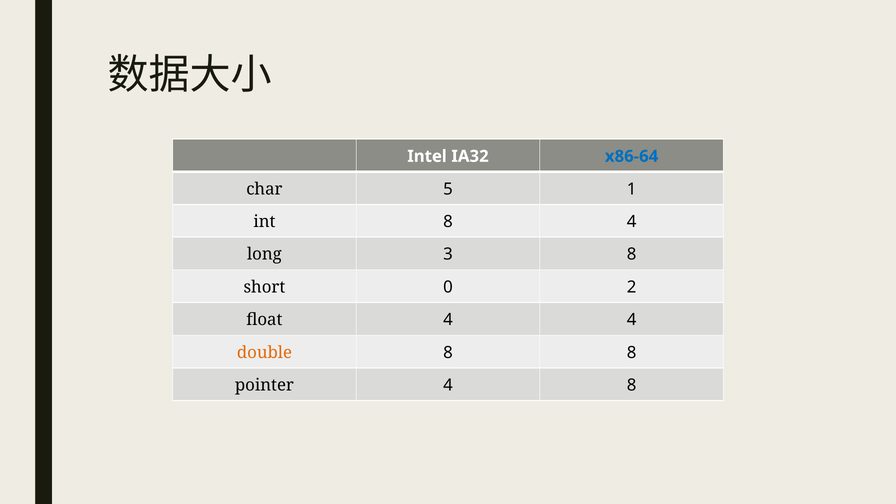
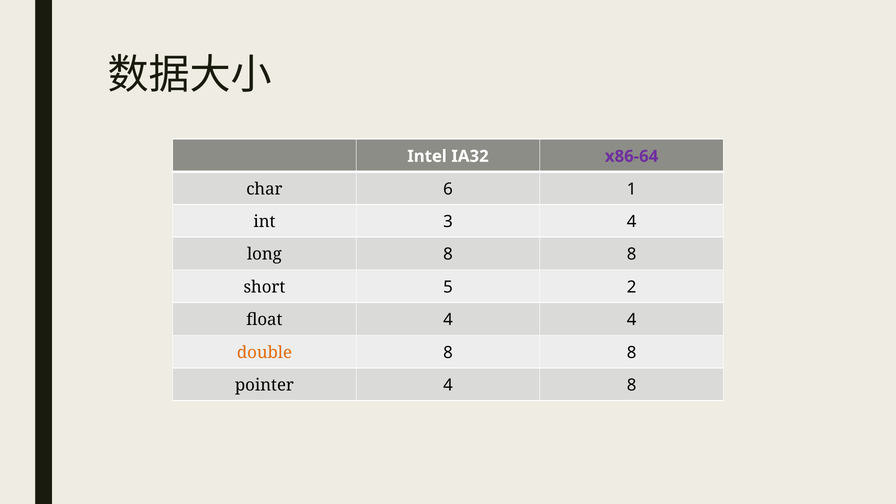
x86-64 colour: blue -> purple (632, 156)
5: 5 -> 6 (448, 189)
int 8: 8 -> 3 (448, 222)
long 3: 3 -> 8 (448, 254)
0: 0 -> 5 (448, 287)
